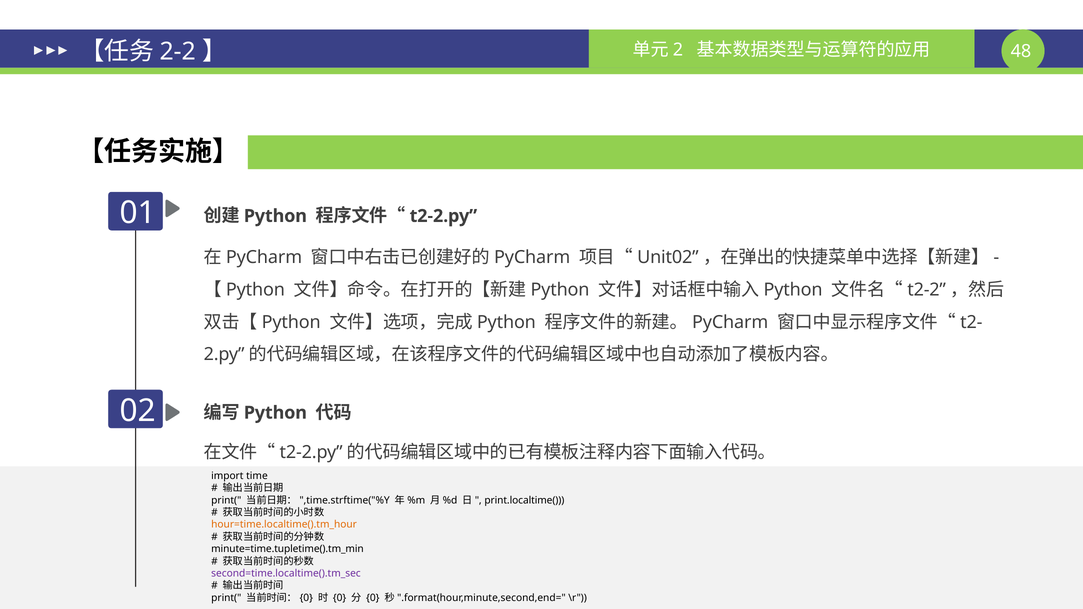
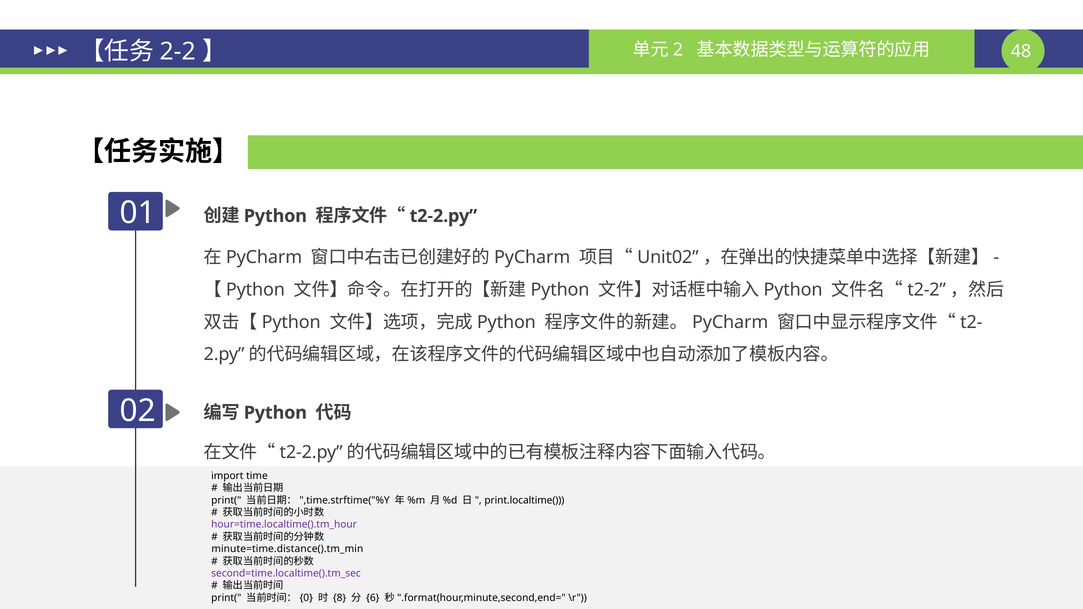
hour=time.localtime().tm_hour colour: orange -> purple (284, 525)
minute=time.tupletime().tm_min: minute=time.tupletime().tm_min -> minute=time.distance().tm_min (287, 549)
0: 0 -> 8 (340, 598)
0: 0 -> 6 (373, 598)
